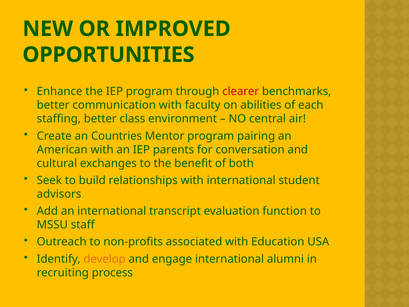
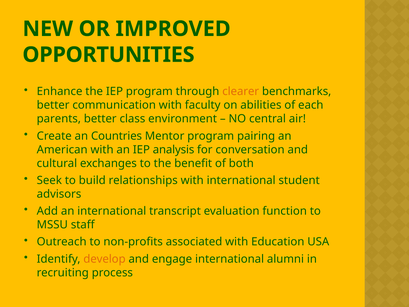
clearer colour: red -> orange (241, 91)
staffing: staffing -> parents (59, 119)
parents: parents -> analysis (174, 149)
